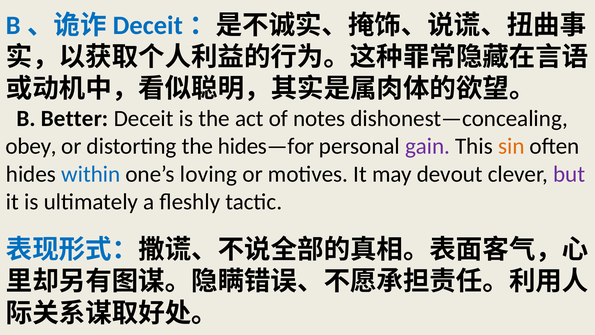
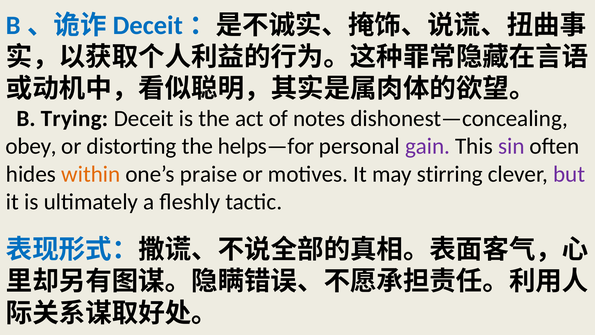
Better: Better -> Trying (75, 118)
hides—for: hides—for -> helps—for (266, 146)
sin colour: orange -> purple (511, 146)
within colour: blue -> orange (91, 174)
loving: loving -> praise (209, 174)
devout: devout -> stirring (450, 174)
